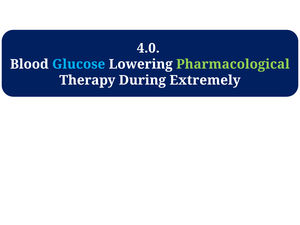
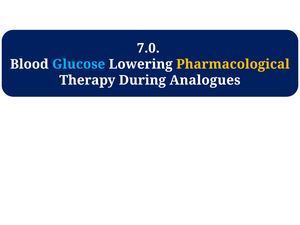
4.0: 4.0 -> 7.0 (148, 48)
Pharmacological colour: light green -> yellow (233, 64)
Extremely: Extremely -> Analogues (205, 80)
